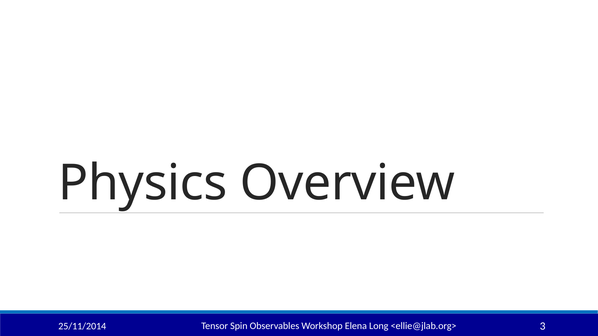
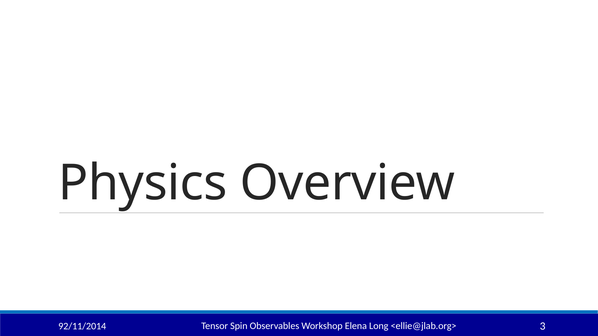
25/11/2014: 25/11/2014 -> 92/11/2014 (82, 326)
